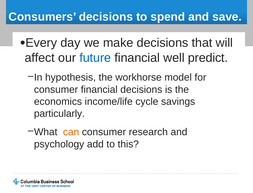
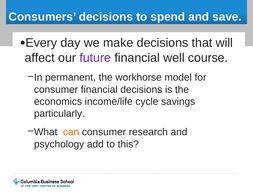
future colour: blue -> purple (95, 58)
predict: predict -> course (208, 58)
hypothesis: hypothesis -> permanent (70, 77)
